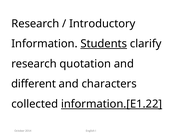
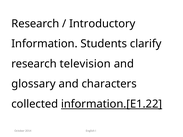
Students underline: present -> none (104, 44)
quotation: quotation -> television (85, 64)
different: different -> glossary (34, 84)
